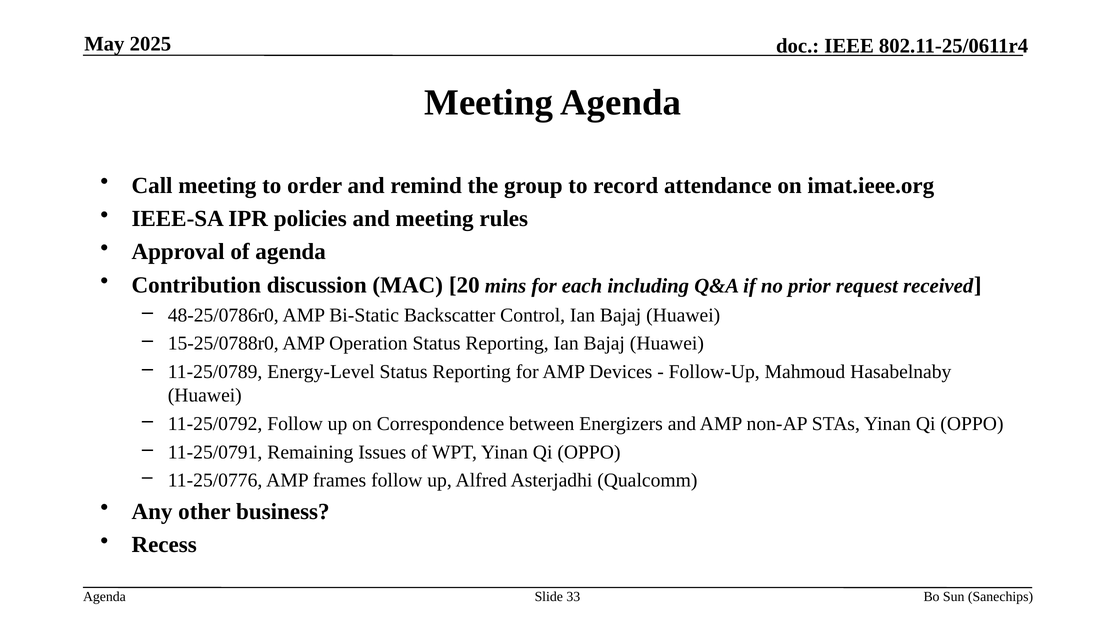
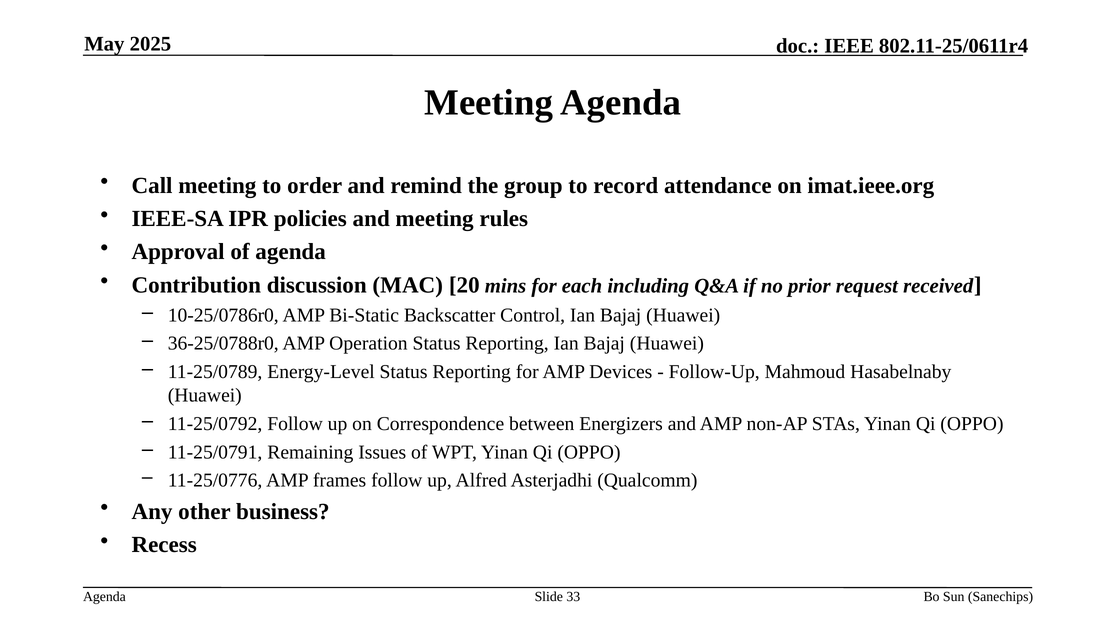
48-25/0786r0: 48-25/0786r0 -> 10-25/0786r0 (223, 315)
15-25/0788r0: 15-25/0788r0 -> 36-25/0788r0 (223, 344)
